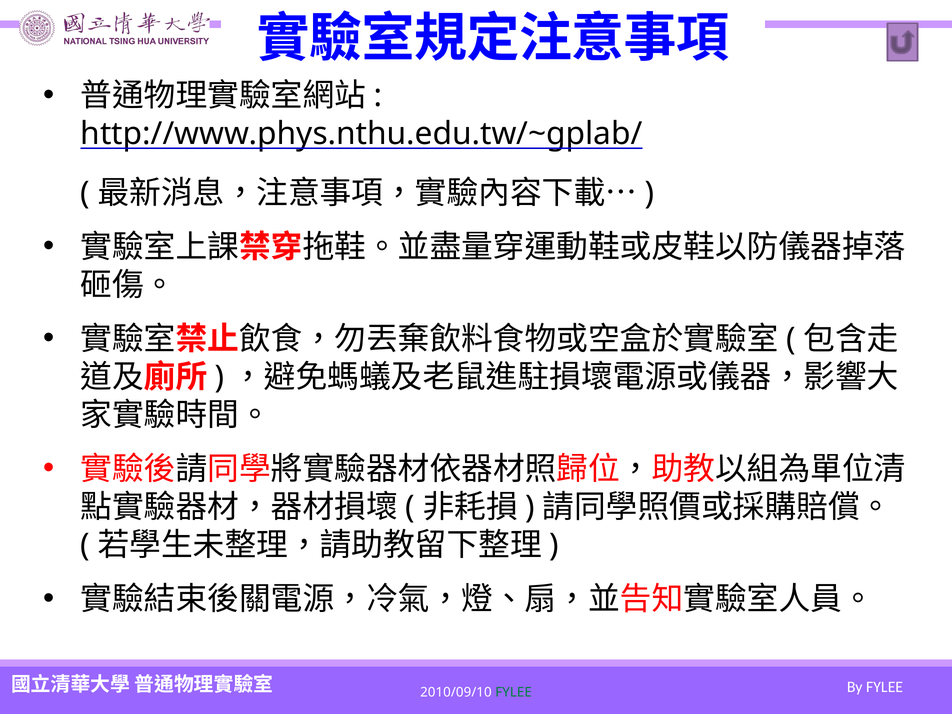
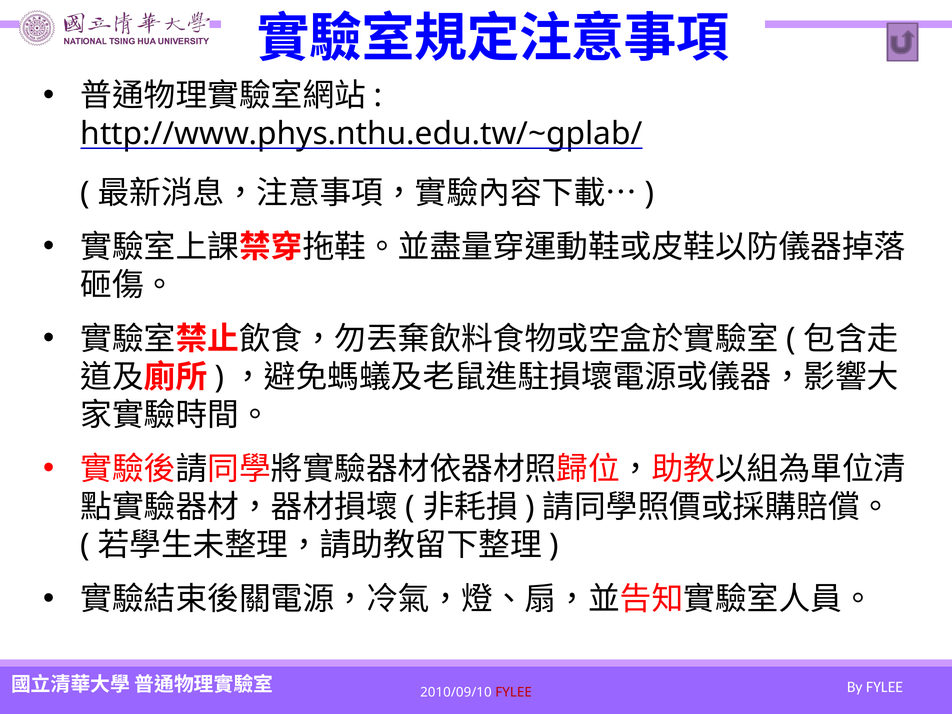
FYLEE colour: green -> red (514, 692)
